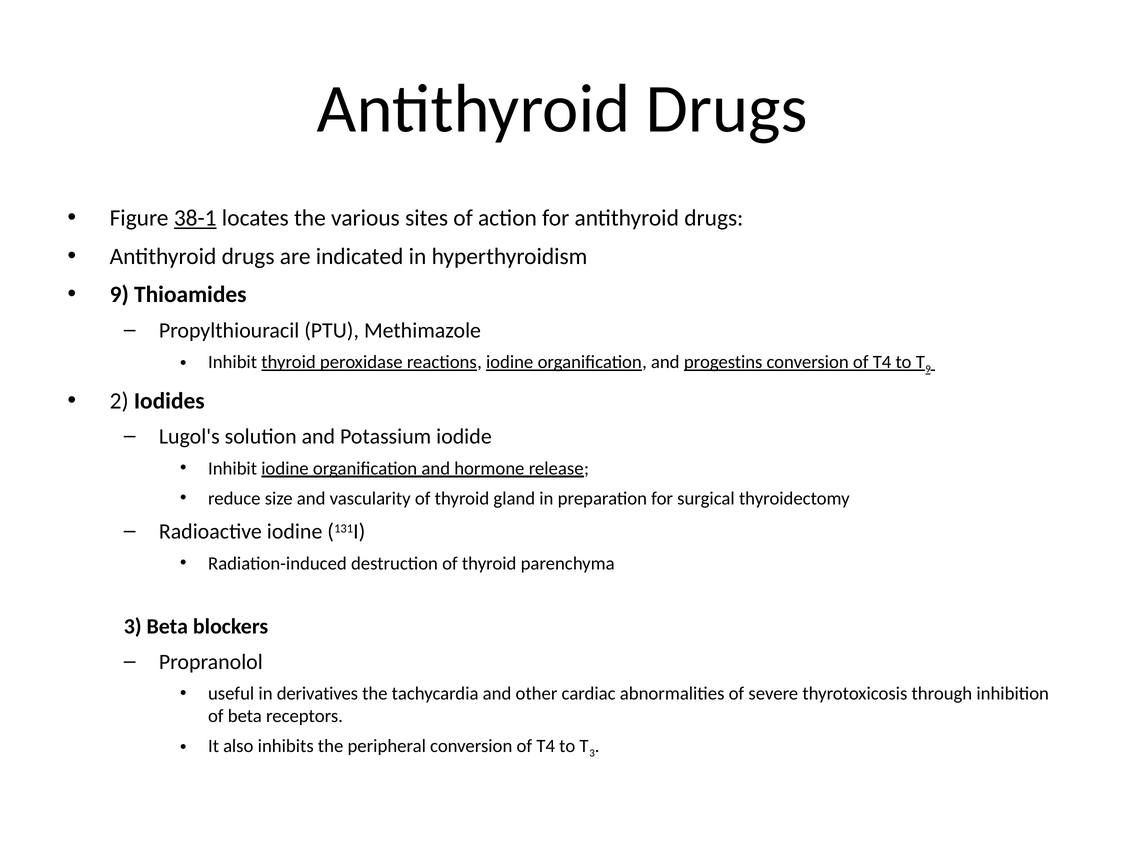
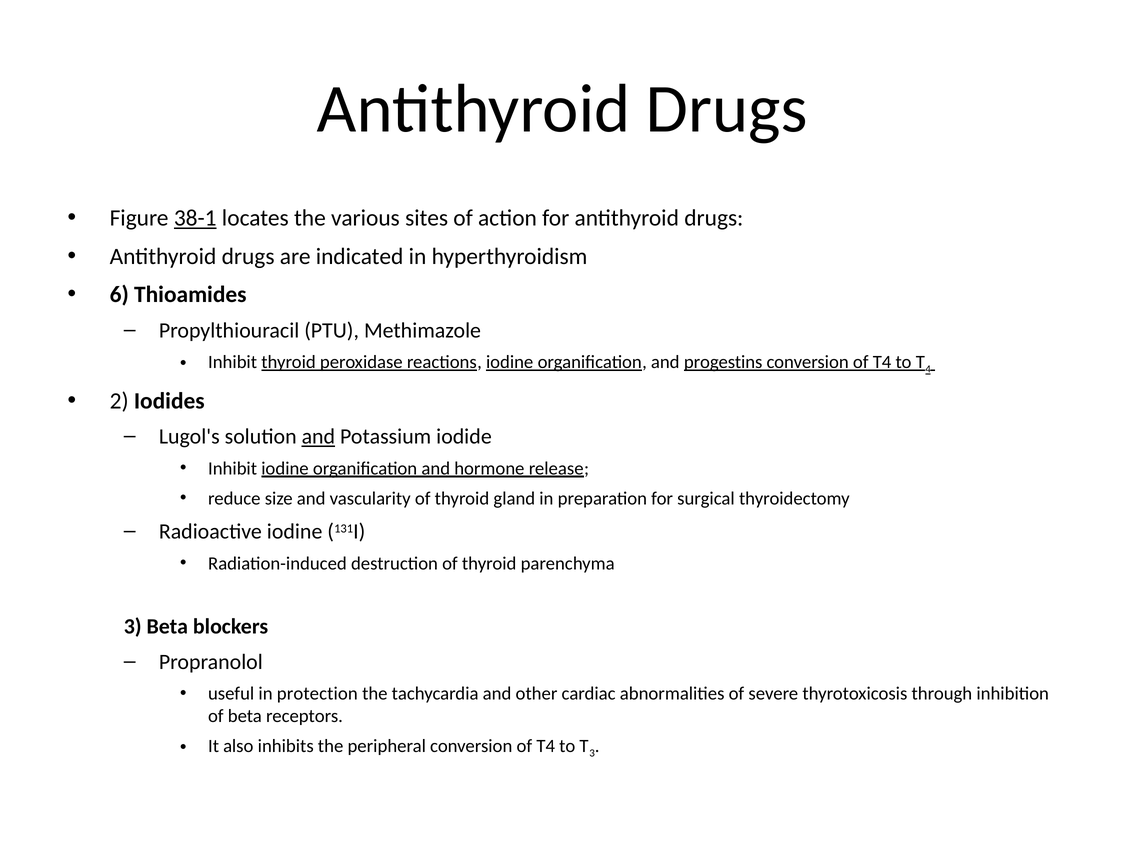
9: 9 -> 6 (119, 294)
9: 9 -> 4 (928, 369)
and underline: none -> present (318, 437)
derivatives: derivatives -> protection (317, 693)
